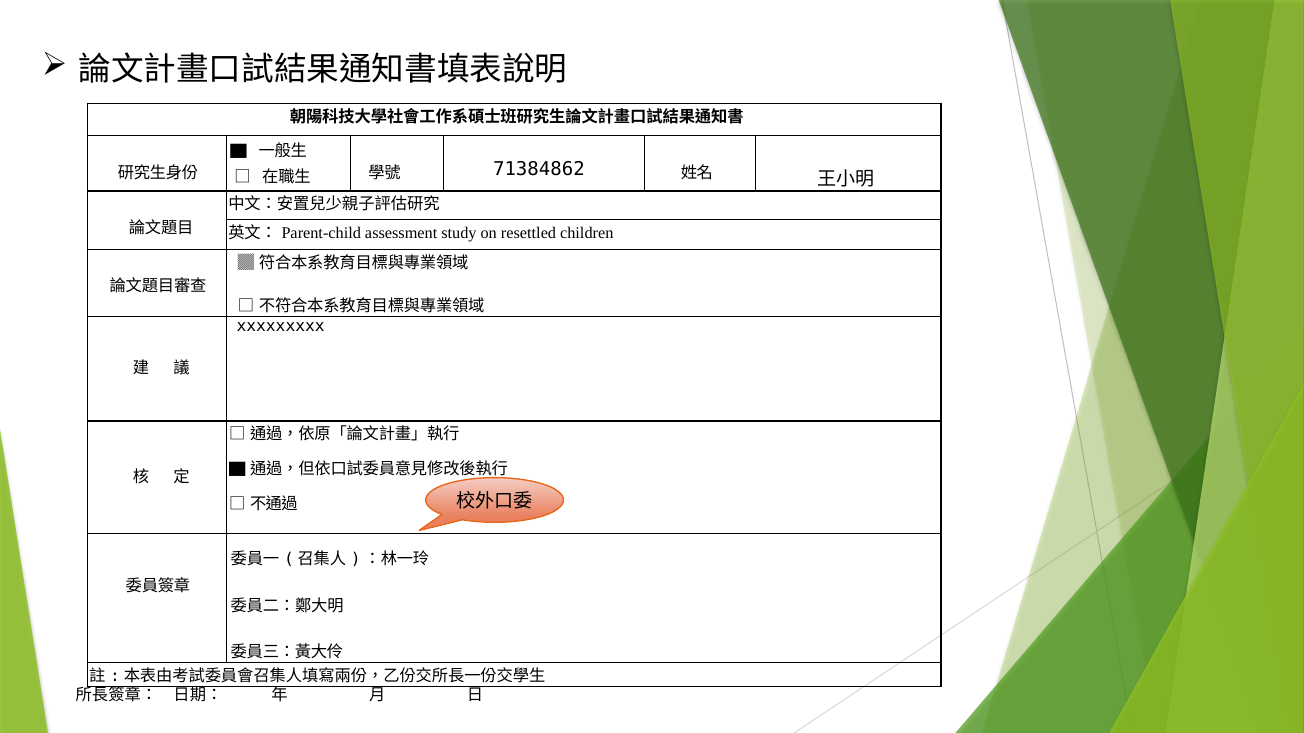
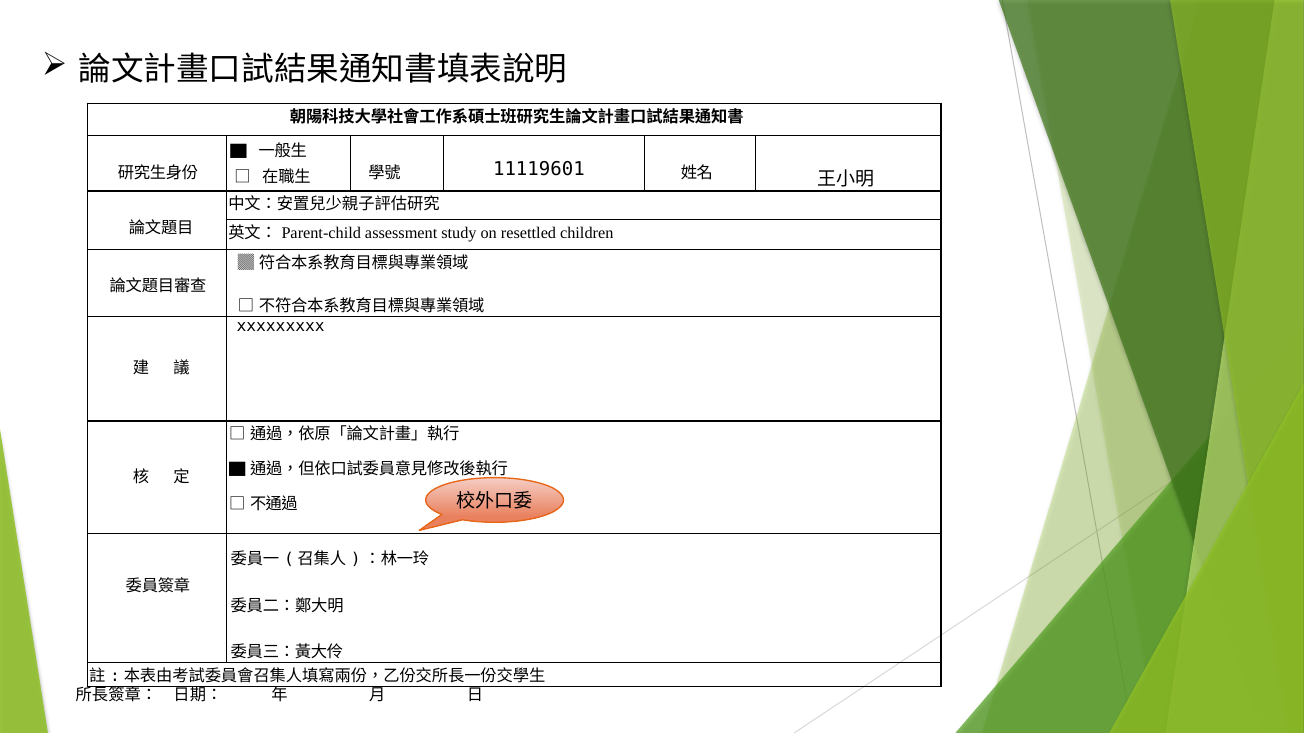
71384862: 71384862 -> 11119601 (539, 169)
